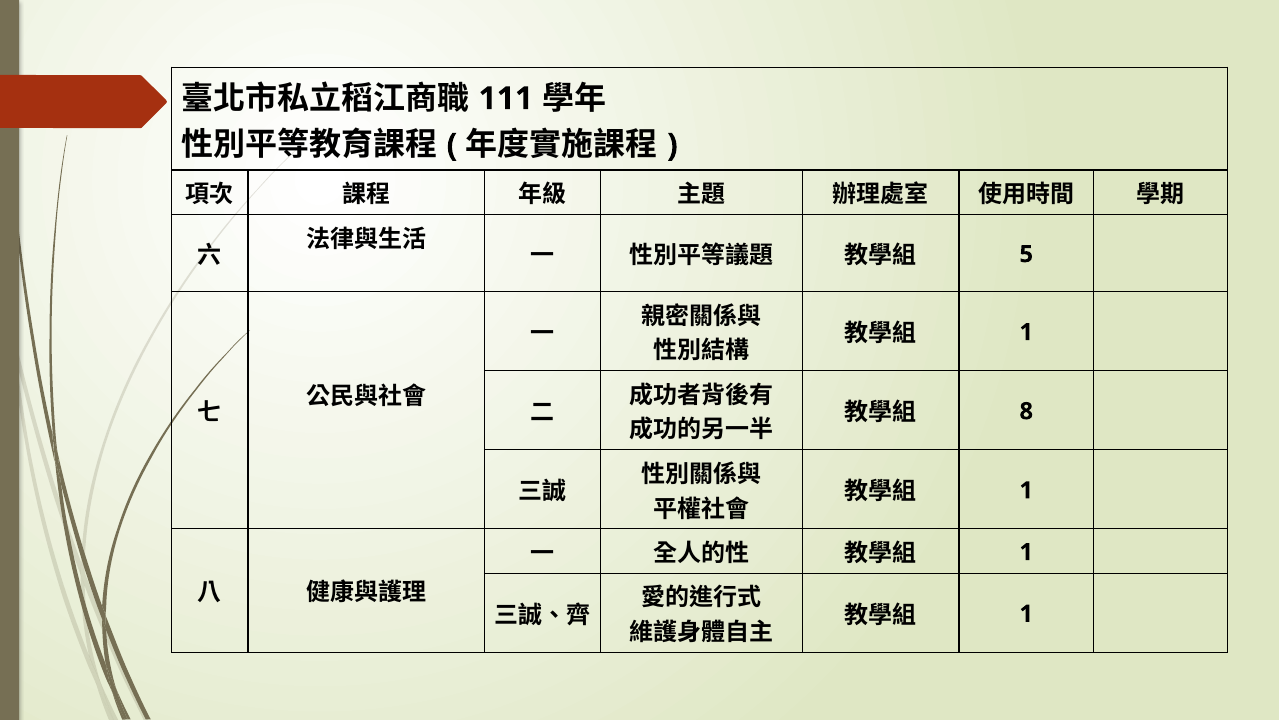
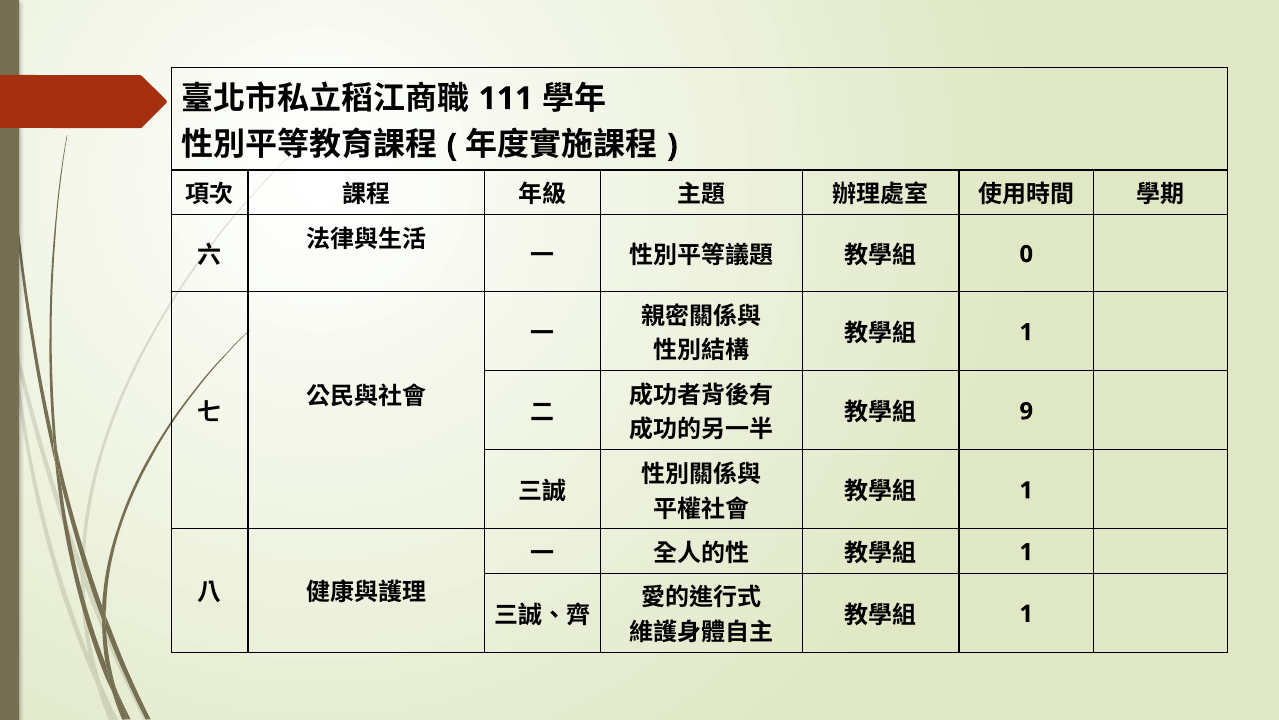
5: 5 -> 0 (1026, 254)
8: 8 -> 9 (1026, 411)
